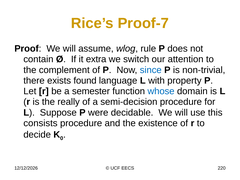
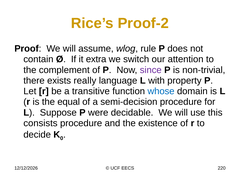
Proof-7: Proof-7 -> Proof-2 (143, 23)
since colour: blue -> purple (151, 70)
found: found -> really (85, 81)
semester: semester -> transitive (91, 91)
really: really -> equal (69, 102)
